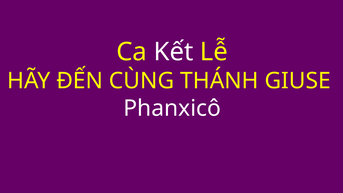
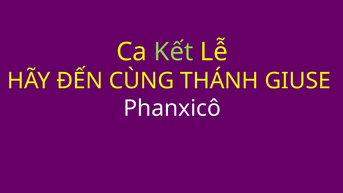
Kết colour: white -> light green (173, 52)
